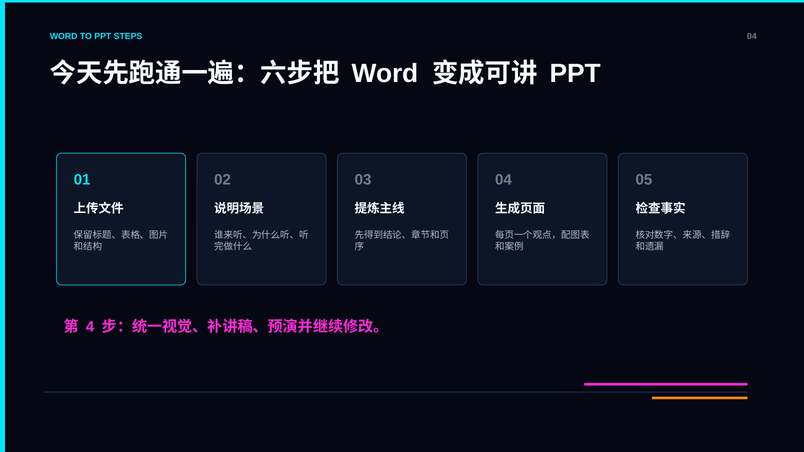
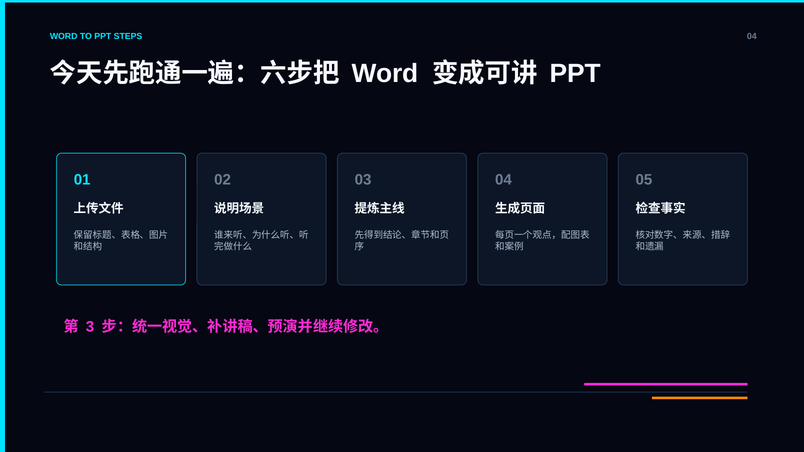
4: 4 -> 3 (90, 327)
